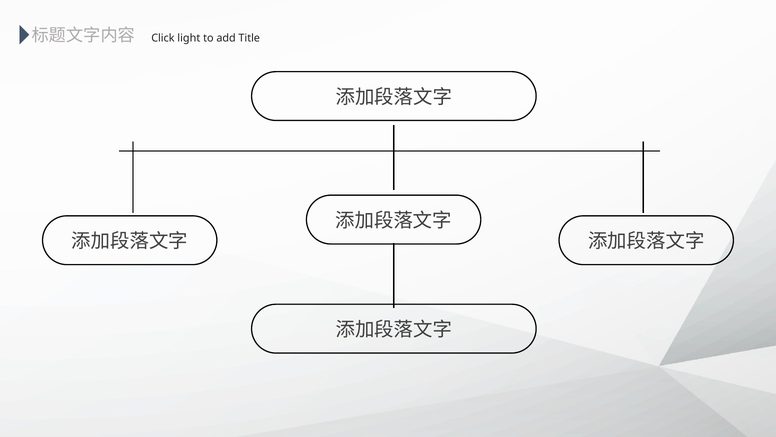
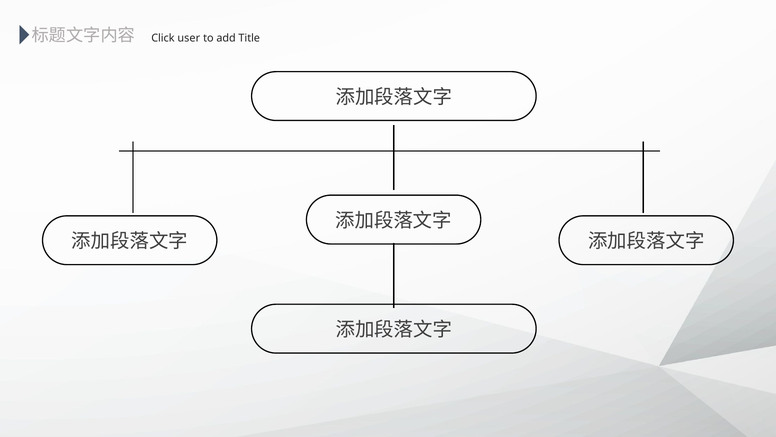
light: light -> user (189, 38)
